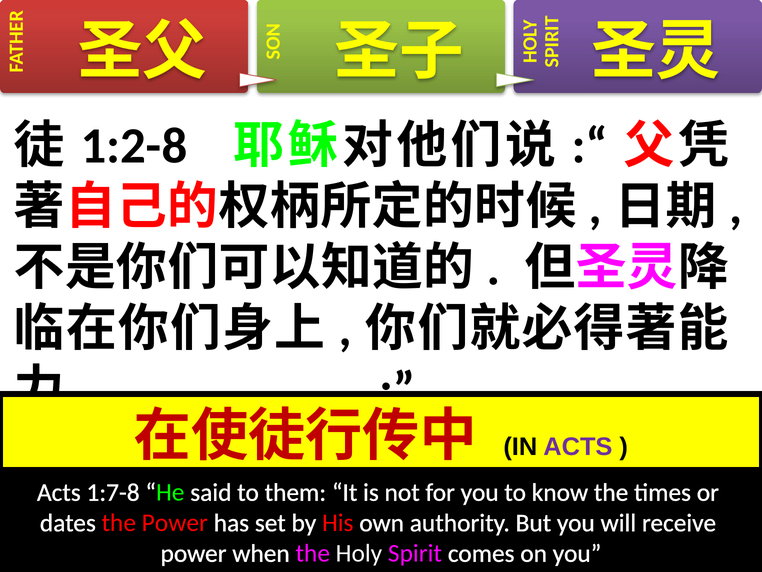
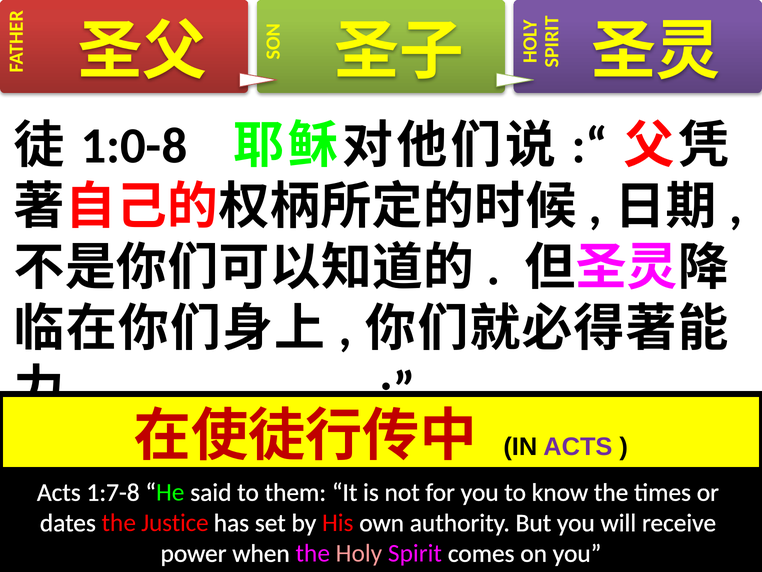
1:2-8: 1:2-8 -> 1:0-8 (134, 146)
the Power: Power -> Justice (175, 522)
Holy colour: white -> pink (359, 553)
